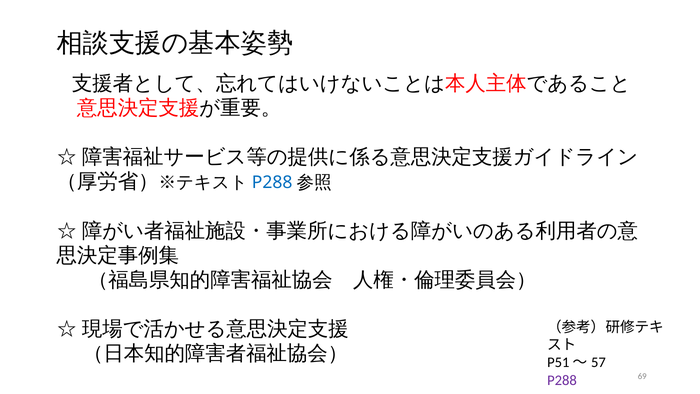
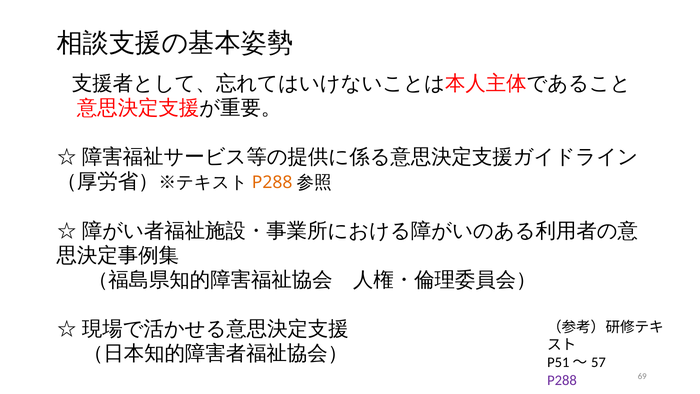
P288 colour: blue -> orange (272, 183)
